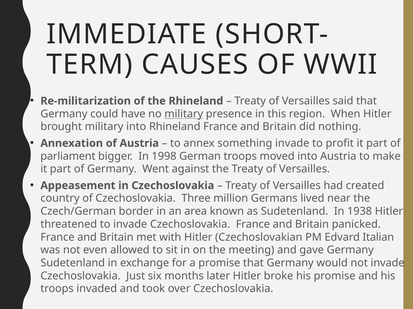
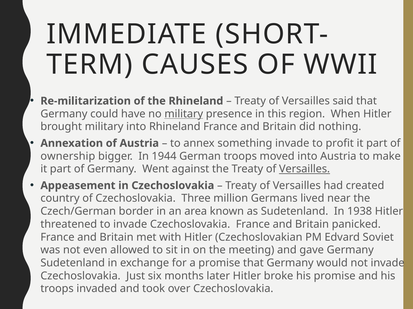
parliament: parliament -> ownership (68, 156)
1998: 1998 -> 1944 (164, 156)
Versailles underline: none -> present (305, 169)
Italian: Italian -> Soviet (378, 238)
